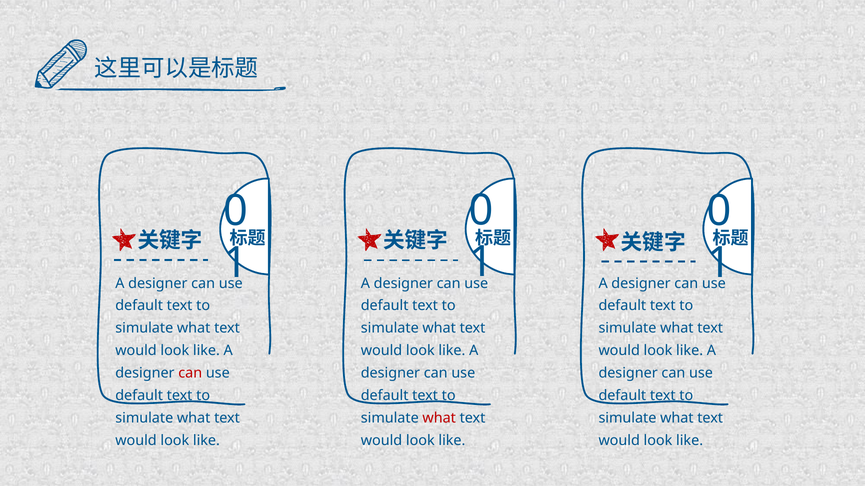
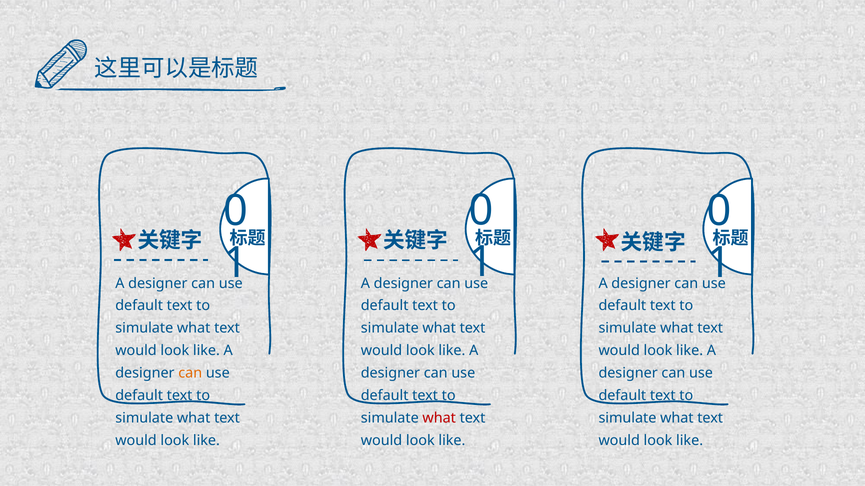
can colour: red -> orange (190, 373)
